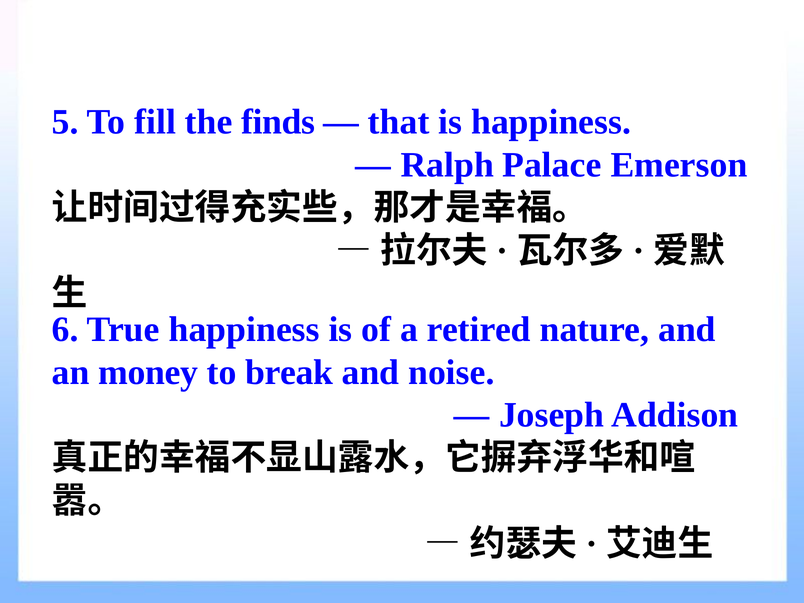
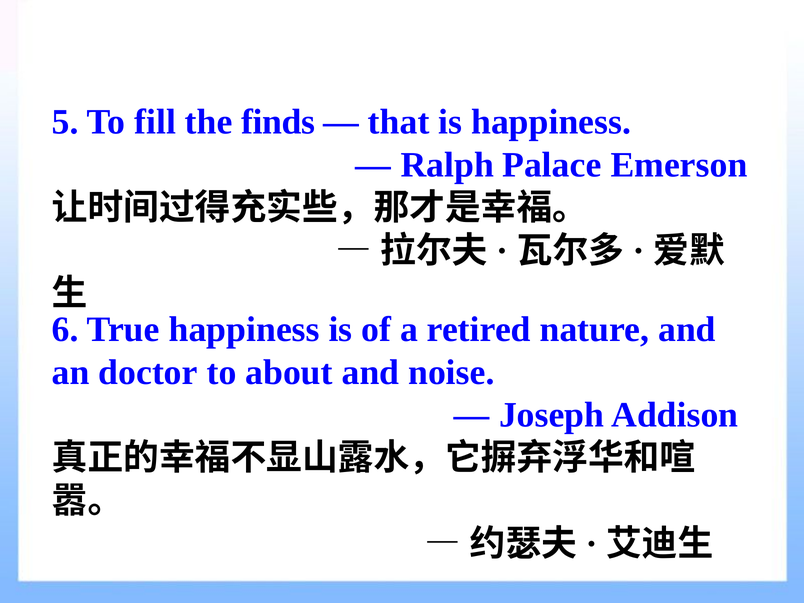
money: money -> doctor (148, 372)
break: break -> about (289, 372)
